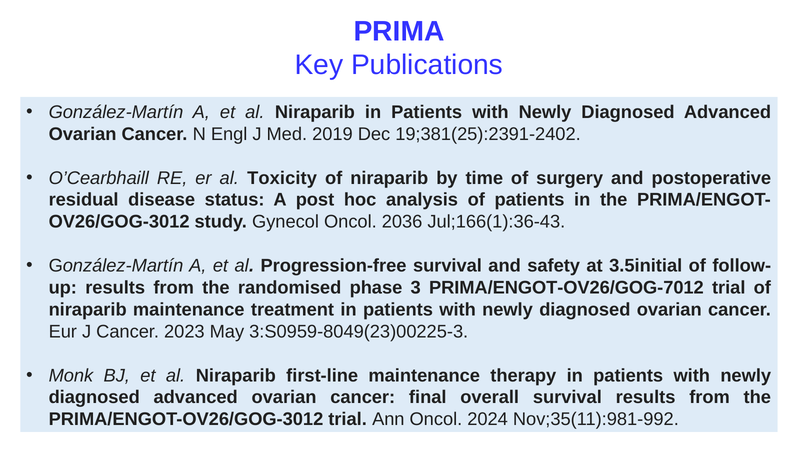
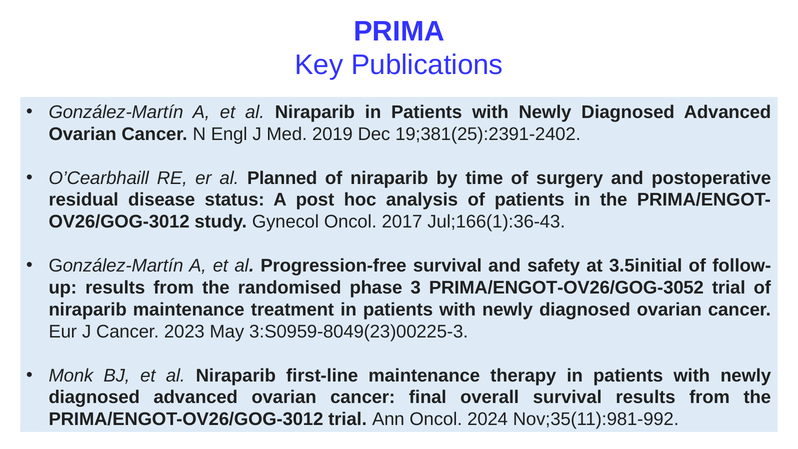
Toxicity: Toxicity -> Planned (282, 178)
2036: 2036 -> 2017 (402, 222)
PRIMA/ENGOT-OV26/GOG-7012: PRIMA/ENGOT-OV26/GOG-7012 -> PRIMA/ENGOT-OV26/GOG-3052 (566, 288)
